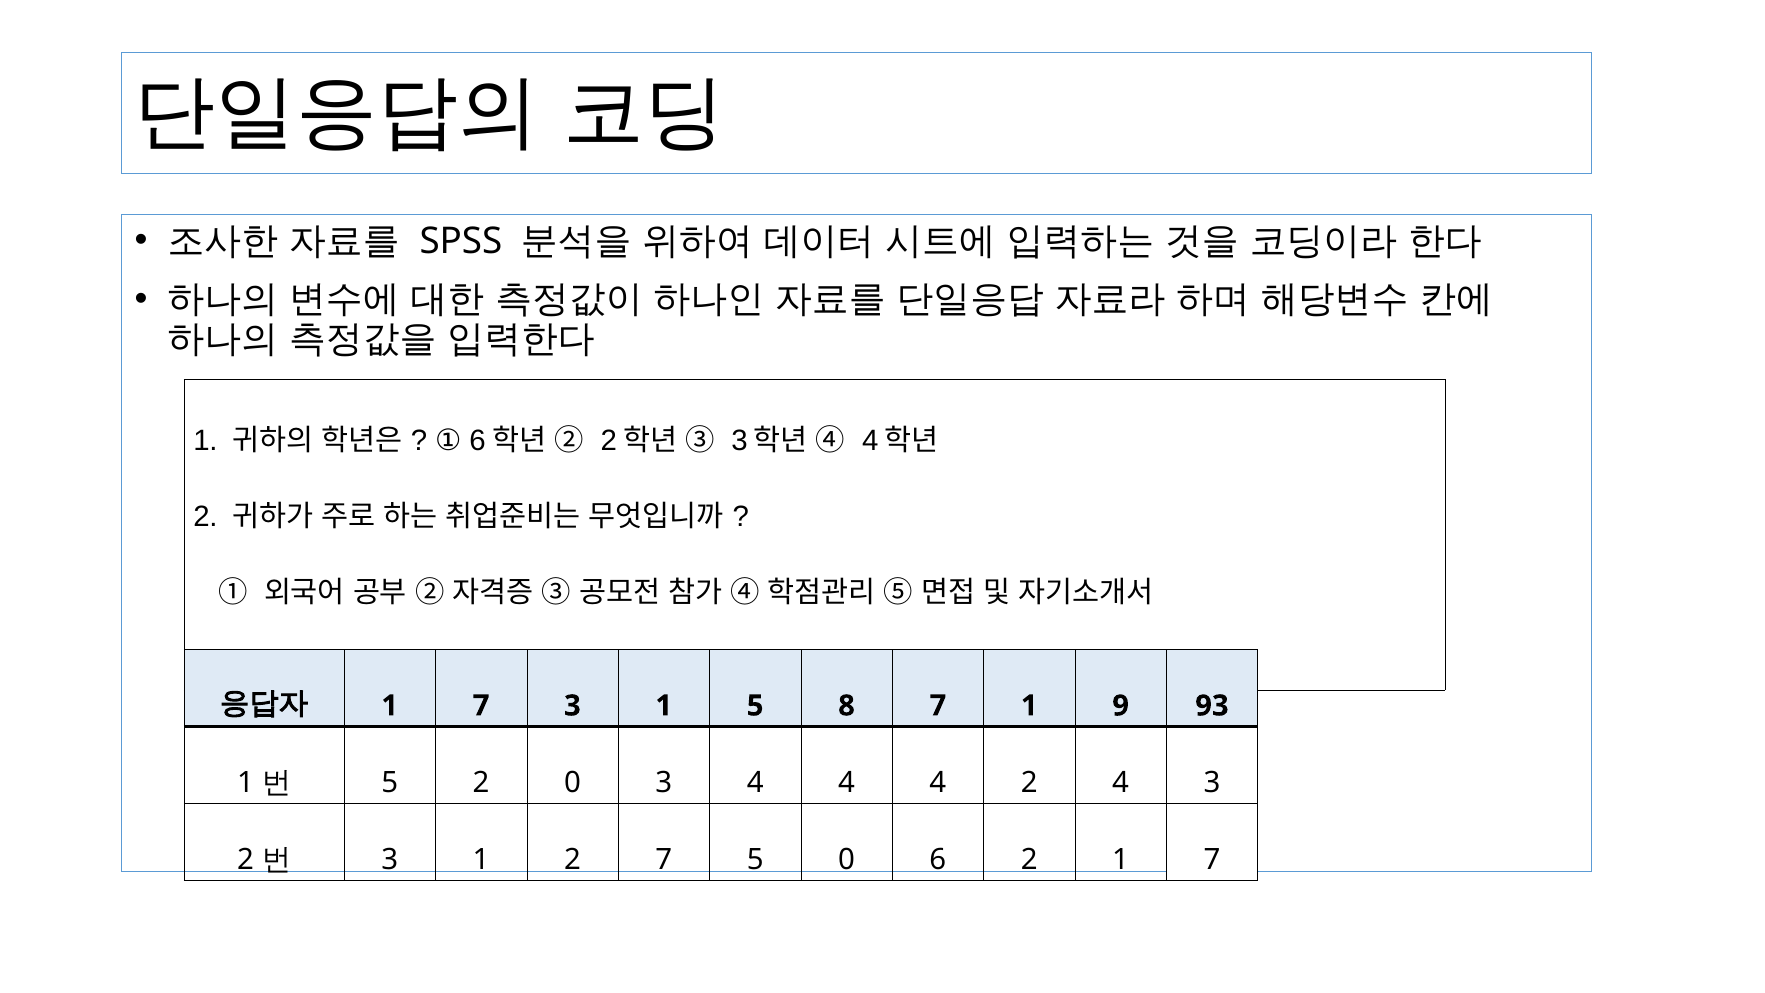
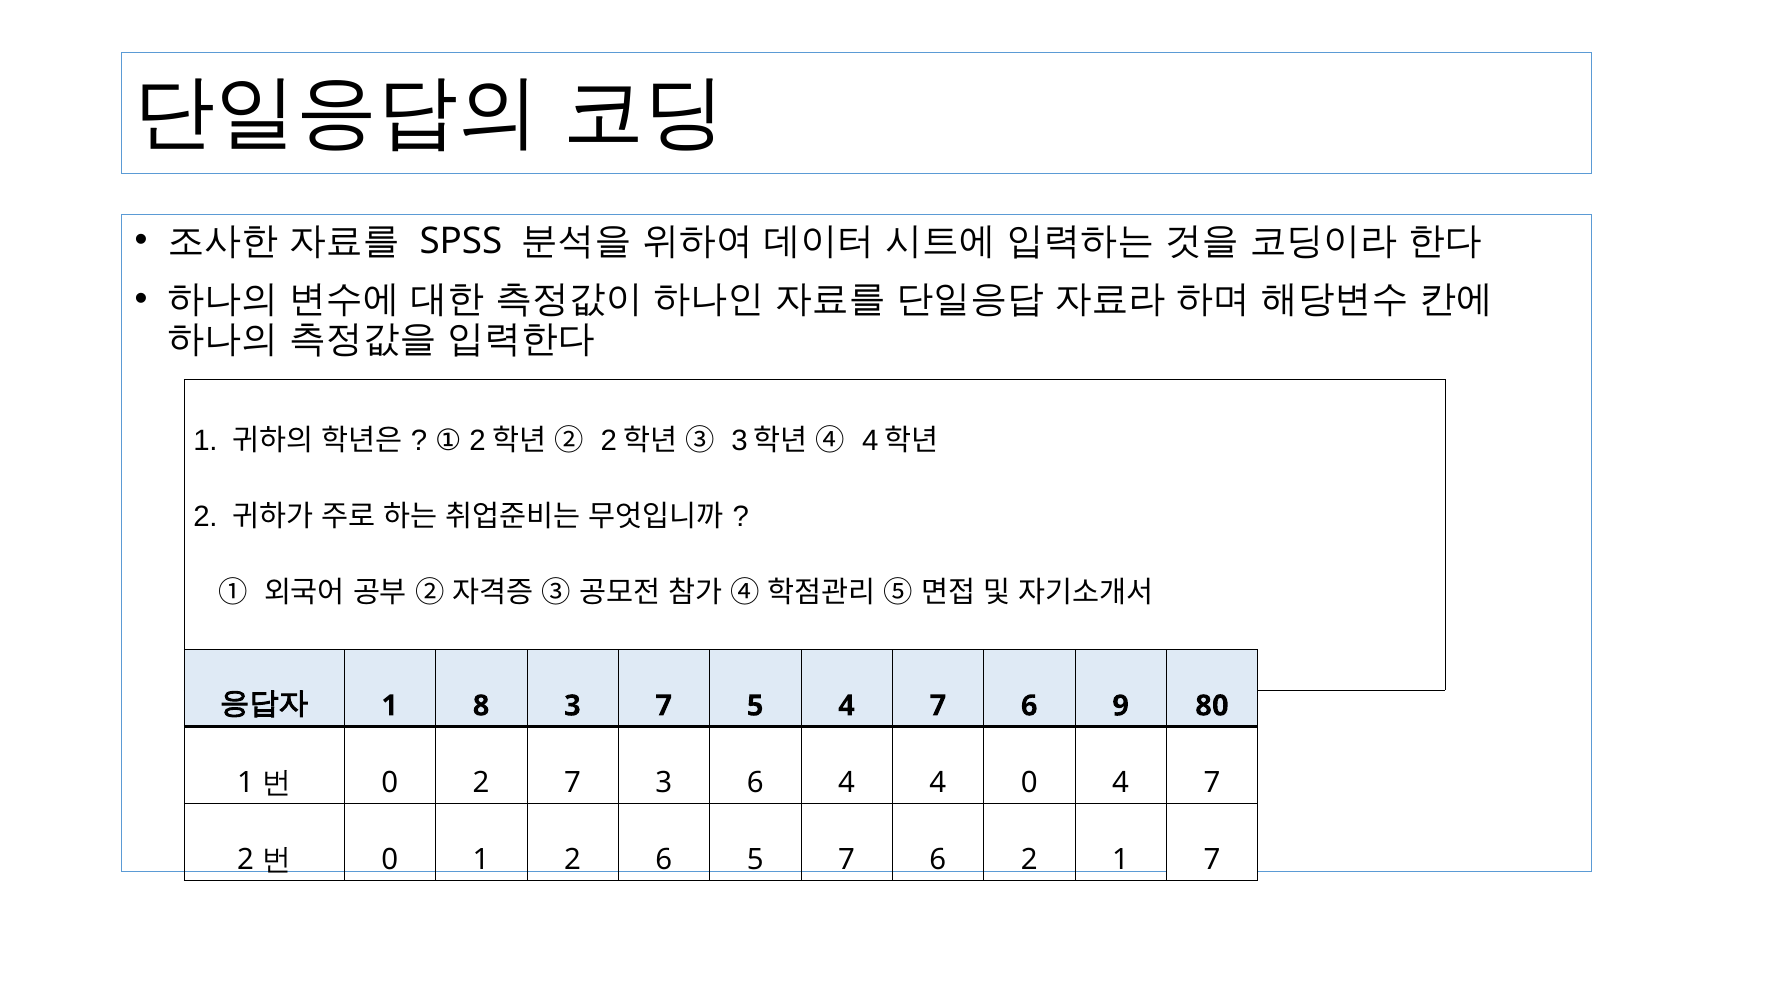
6: 6 -> 2 (478, 440)
7: 7 -> 8 (481, 706)
1: 1 -> 7 (664, 706)
5 8: 8 -> 4 (847, 706)
1: 1 -> 6 (1029, 706)
93: 93 -> 80 (1212, 706)
5: 5 -> 0 (390, 783)
2 0: 0 -> 7 (572, 783)
3 4: 4 -> 6 (755, 783)
4 2: 2 -> 0 (1029, 783)
3: 3 -> 7 (1212, 783)
3: 3 -> 0 (390, 860)
2 7: 7 -> 6 (664, 860)
5 0: 0 -> 7 (847, 860)
